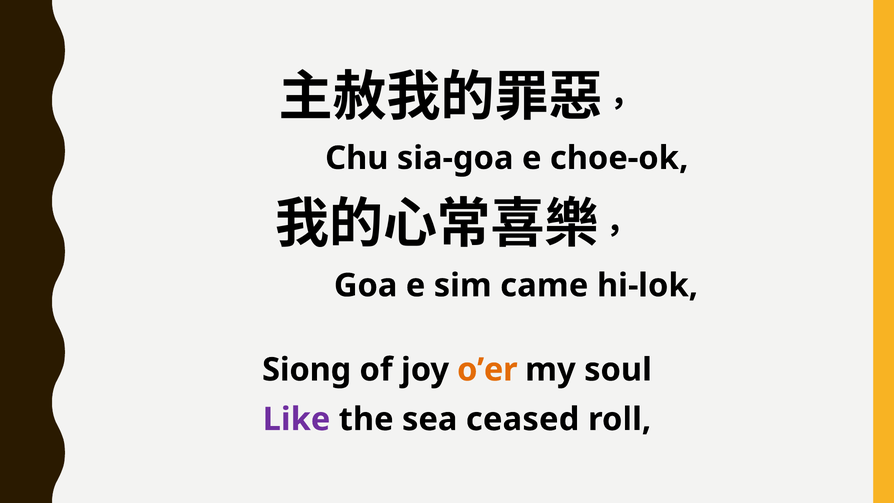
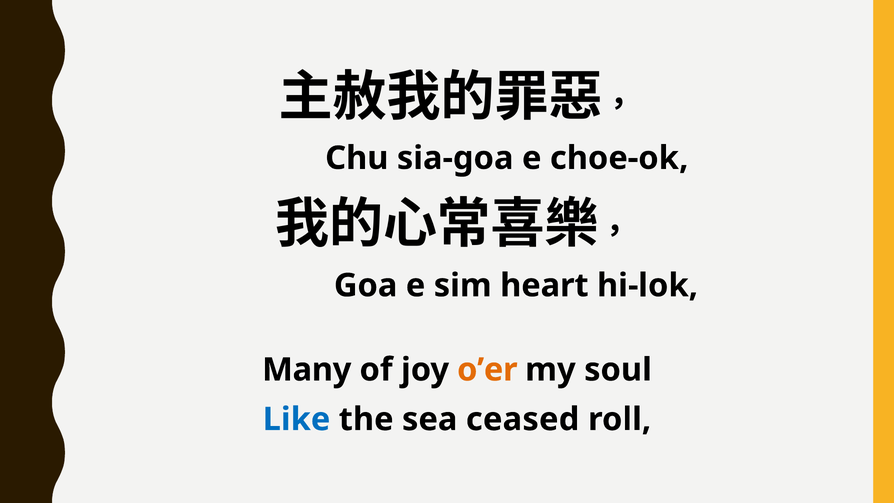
came: came -> heart (544, 285)
Siong: Siong -> Many (307, 370)
Like colour: purple -> blue (296, 419)
